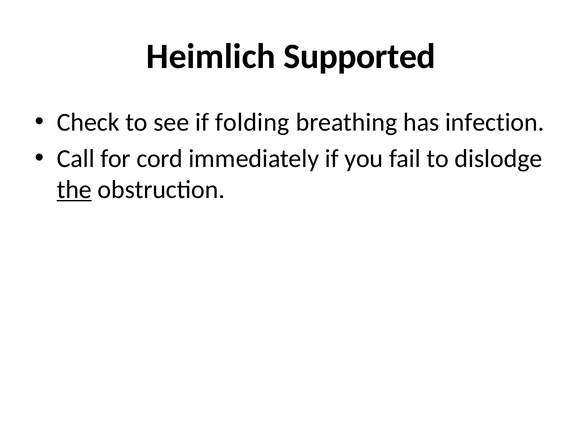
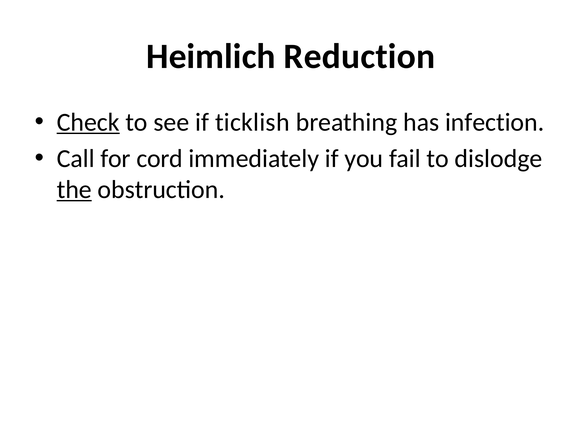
Supported: Supported -> Reduction (359, 56)
Check underline: none -> present (88, 122)
folding: folding -> ticklish (252, 122)
